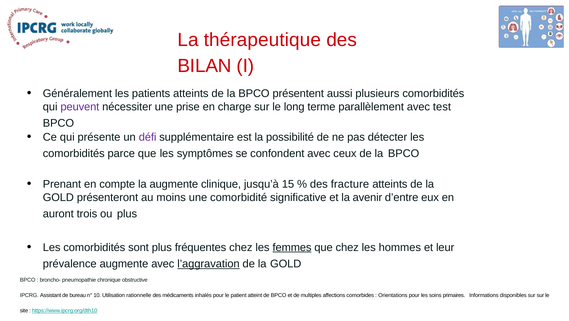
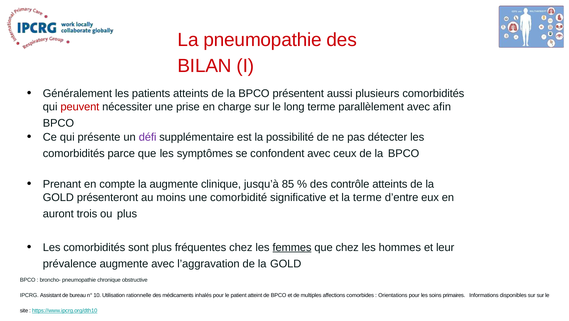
La thérapeutique: thérapeutique -> pneumopathie (263, 40)
peuvent colour: purple -> red (80, 107)
test: test -> afin (442, 107)
15: 15 -> 85 (288, 184)
fracture: fracture -> contrôle (350, 184)
la avenir: avenir -> terme (367, 197)
l’aggravation underline: present -> none (208, 263)
